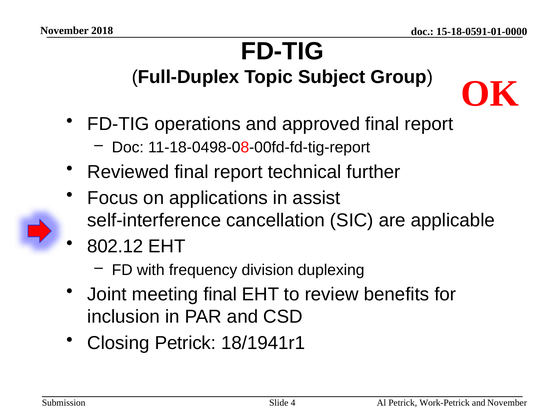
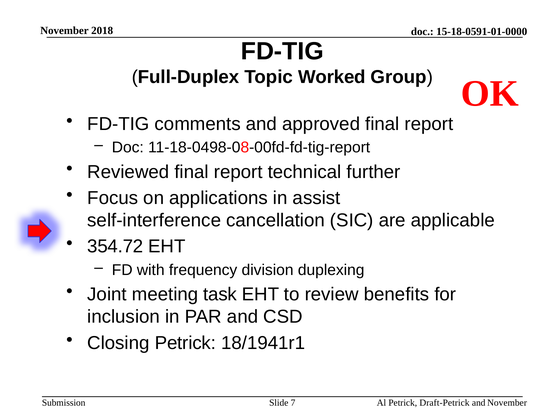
Subject: Subject -> Worked (332, 77)
operations: operations -> comments (198, 124)
802.12: 802.12 -> 354.72 (115, 246)
meeting final: final -> task (220, 294)
Work-Petrick: Work-Petrick -> Draft-Petrick (445, 403)
4: 4 -> 7 (293, 403)
